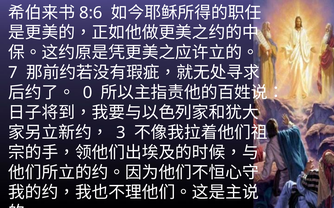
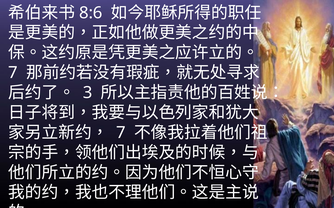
0: 0 -> 3 (88, 93)
3: 3 -> 7 (121, 133)
